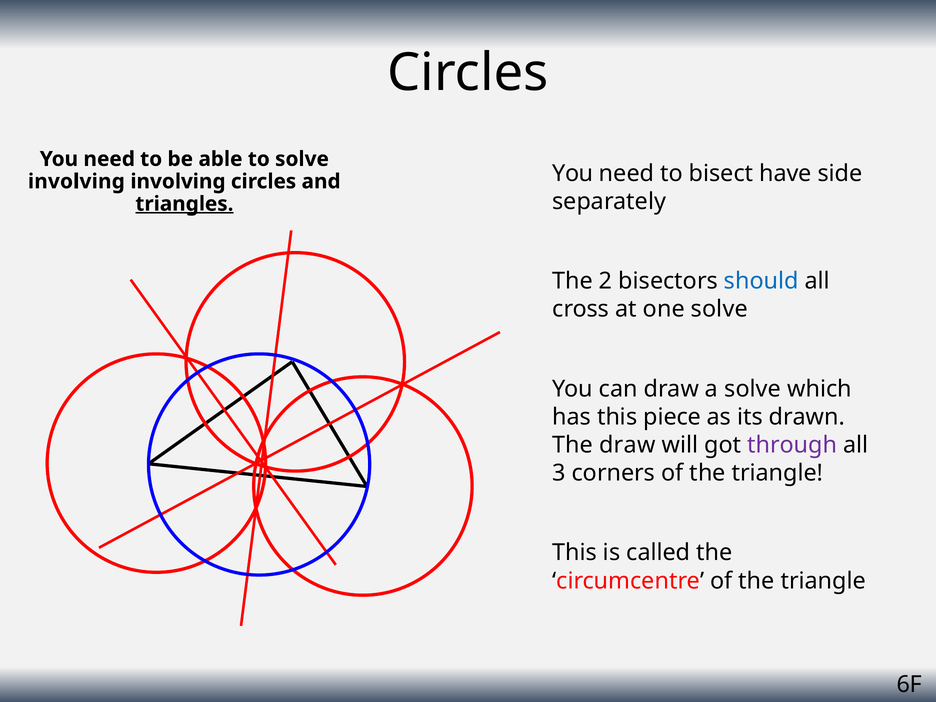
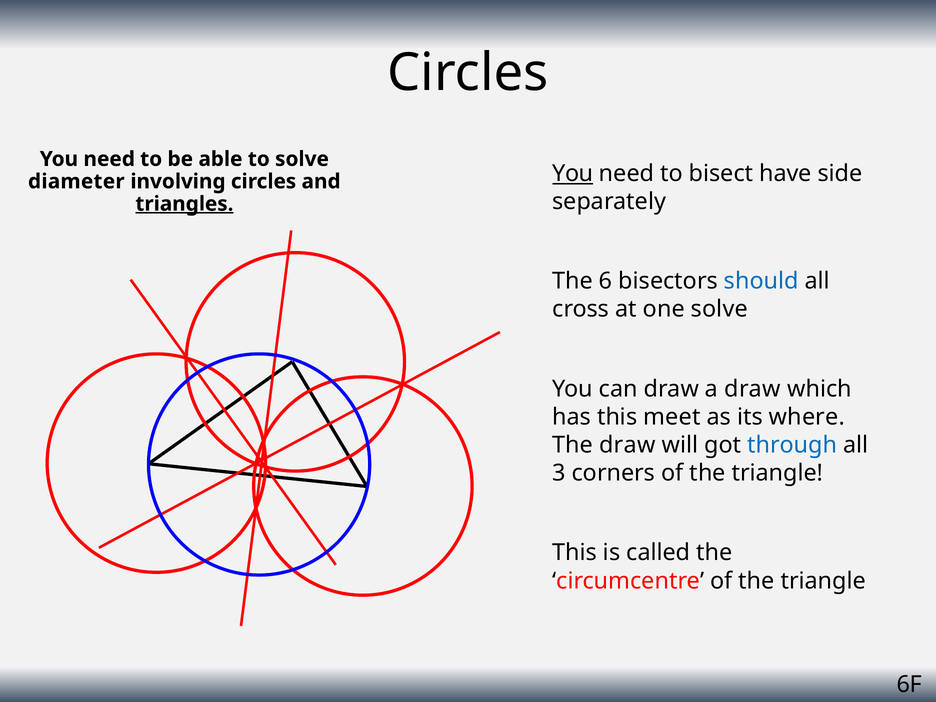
You underline: none -> present (573, 174)
involving: involving -> diameter (76, 181)
2: 2 -> 6 (606, 281)
a solve: solve -> draw (753, 389)
piece: piece -> meet (672, 417)
drawn: drawn -> where (807, 417)
through colour: purple -> blue (792, 445)
